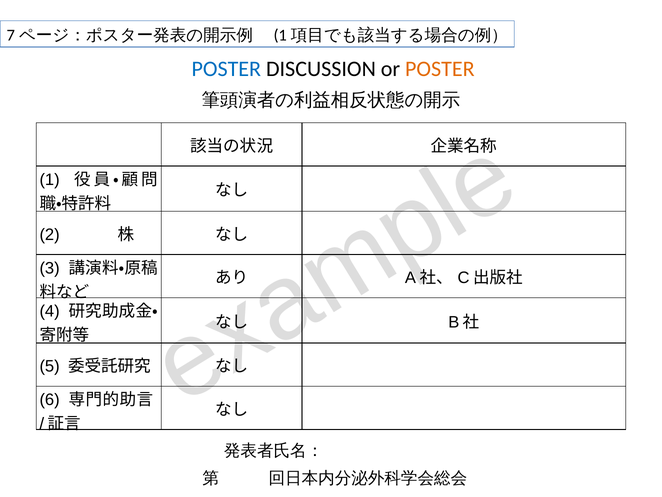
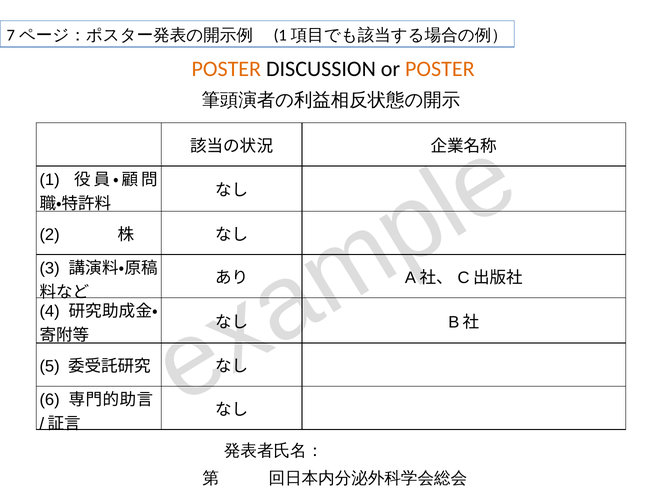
POSTER colour: blue -> orange (226, 69)
